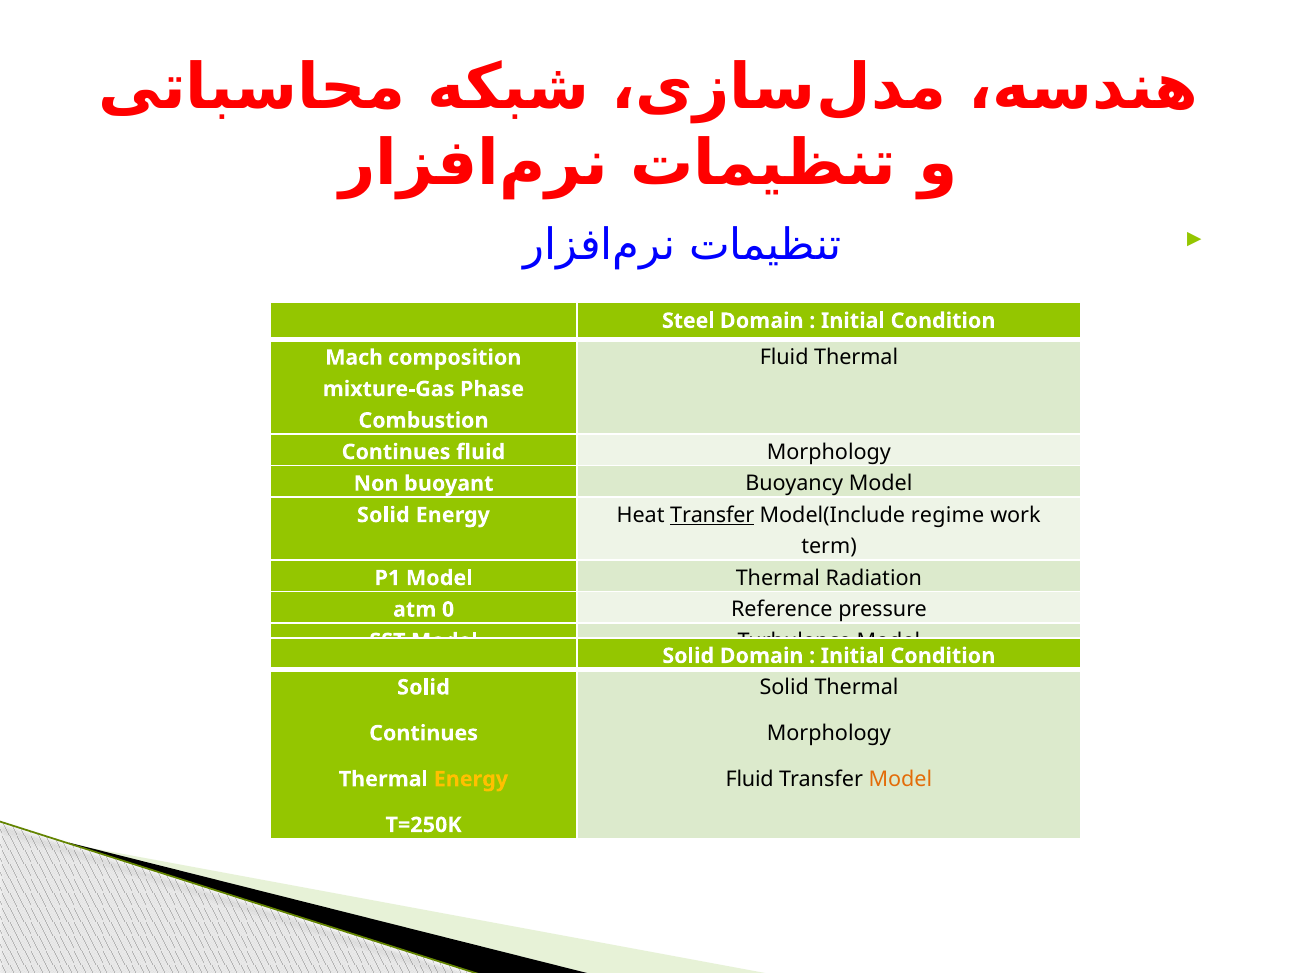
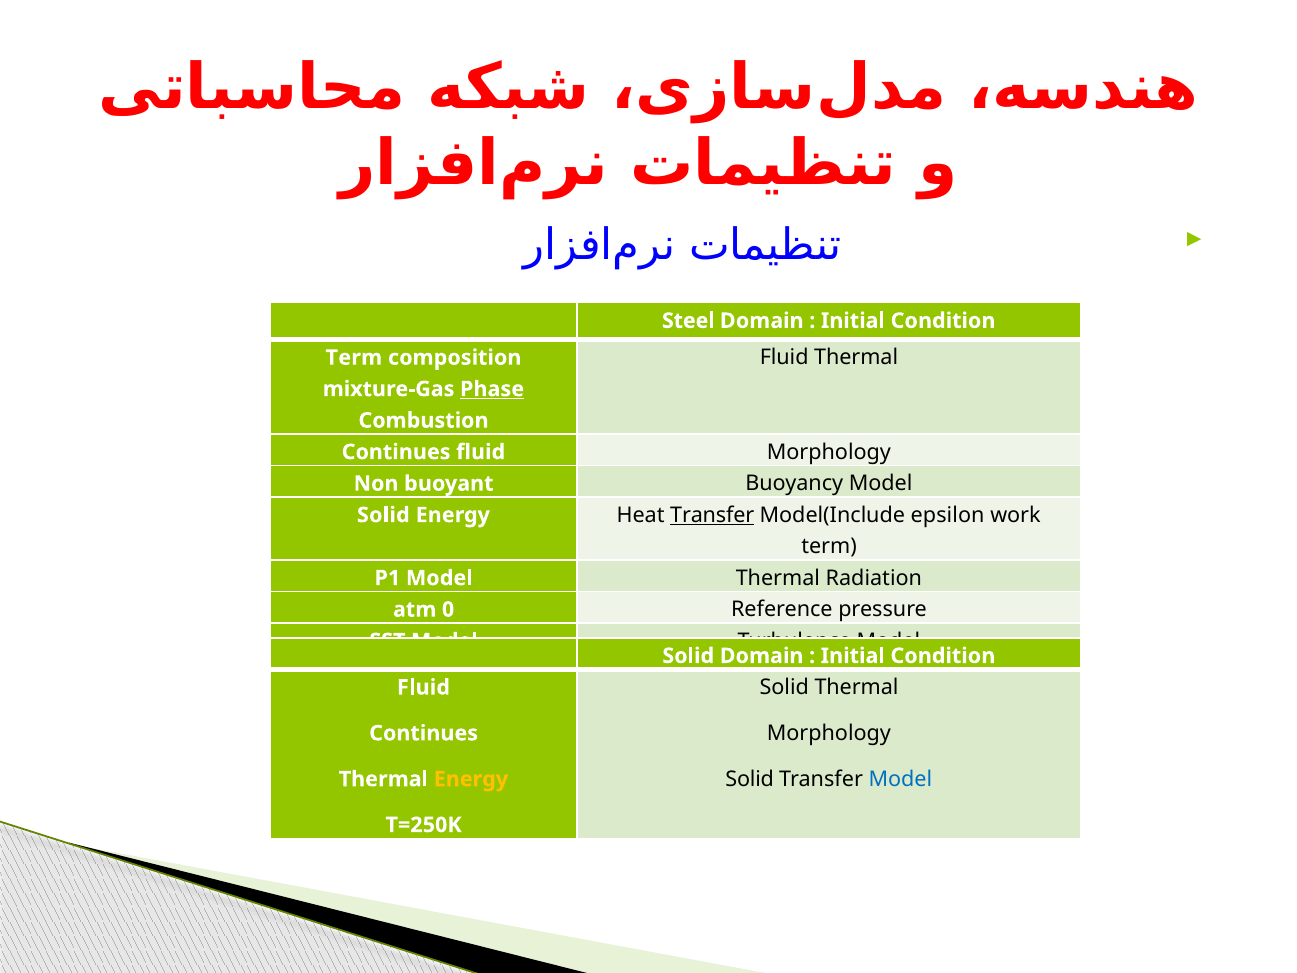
Mach: Mach -> Term (354, 358)
Phase underline: none -> present (492, 389)
regime: regime -> epsilon (948, 515)
Solid: Solid -> Fluid (423, 687)
Fluid: Fluid -> Solid (750, 779)
Model colour: orange -> blue (900, 779)
